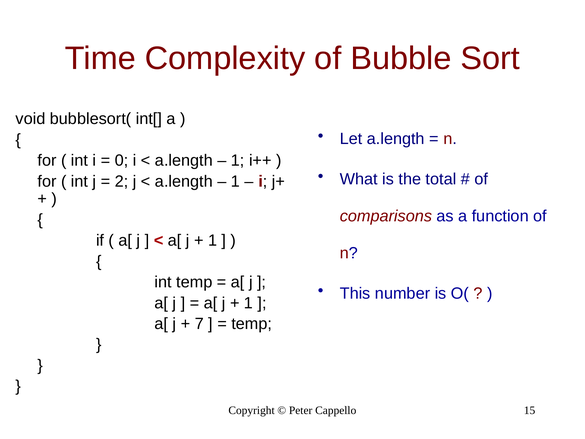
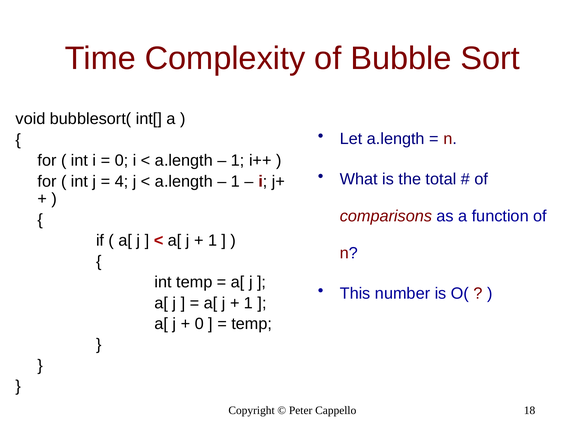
2: 2 -> 4 (122, 181)
7: 7 -> 0 (199, 324)
15: 15 -> 18 (530, 410)
